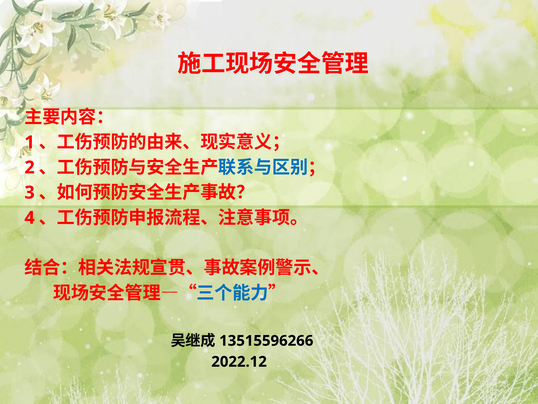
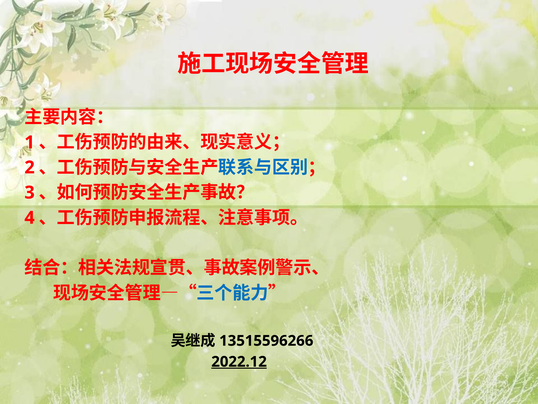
2022.12 underline: none -> present (239, 361)
